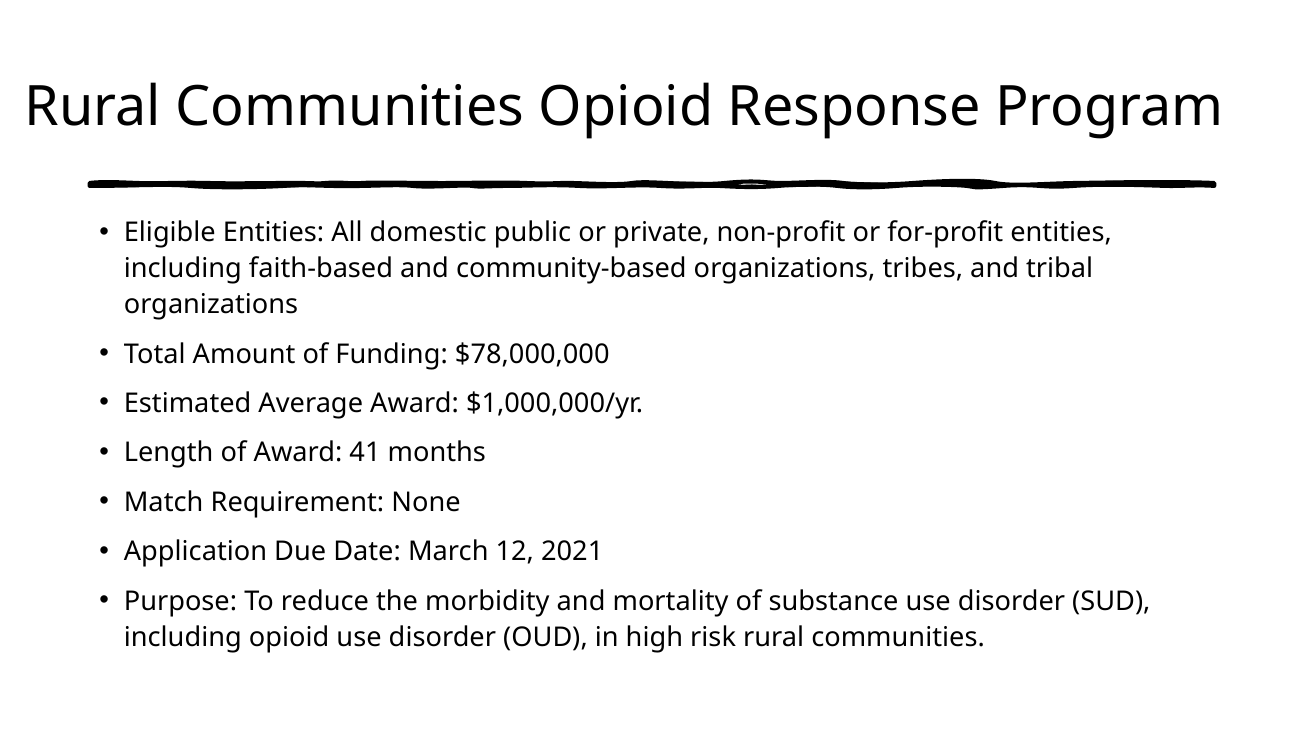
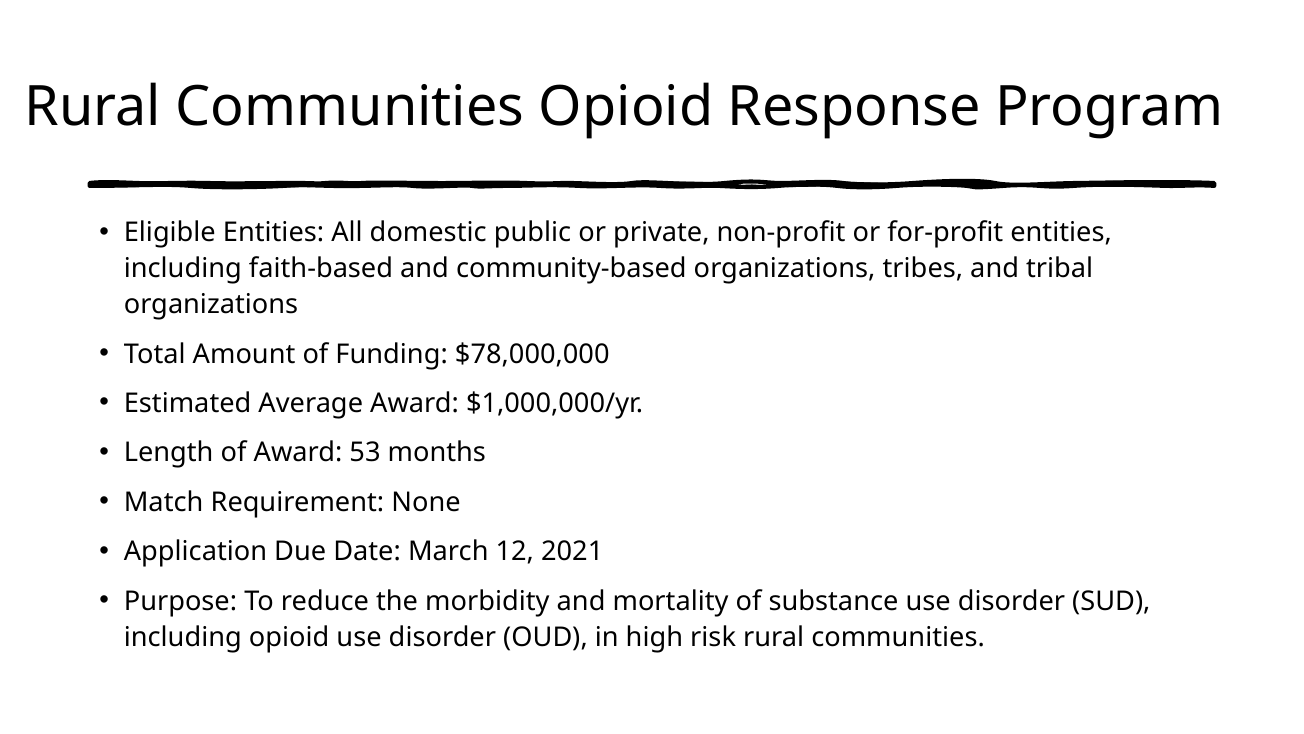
41: 41 -> 53 (365, 453)
